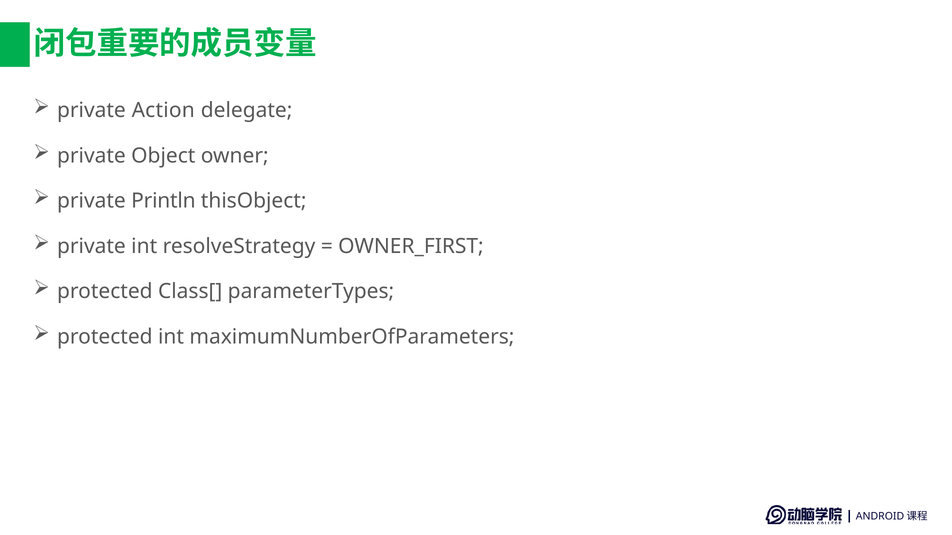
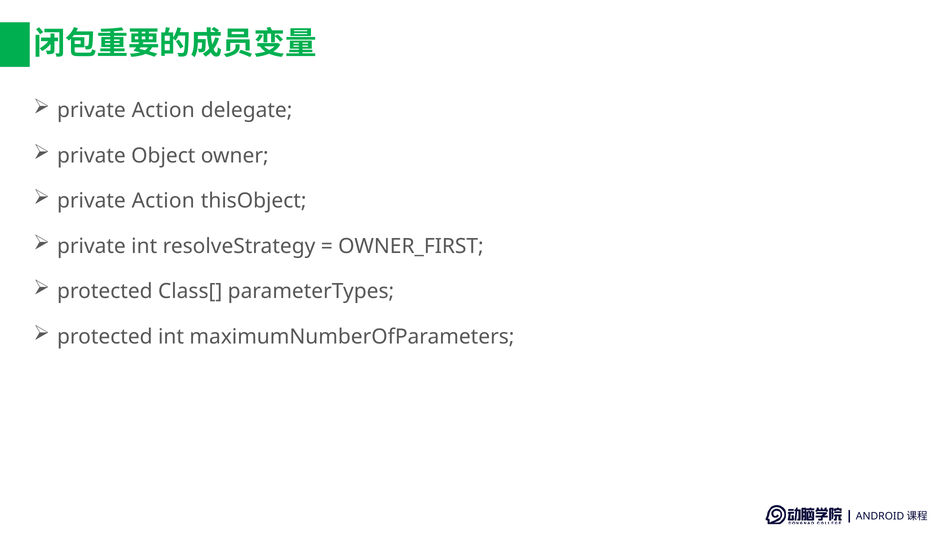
Println: Println -> Action (163, 201)
